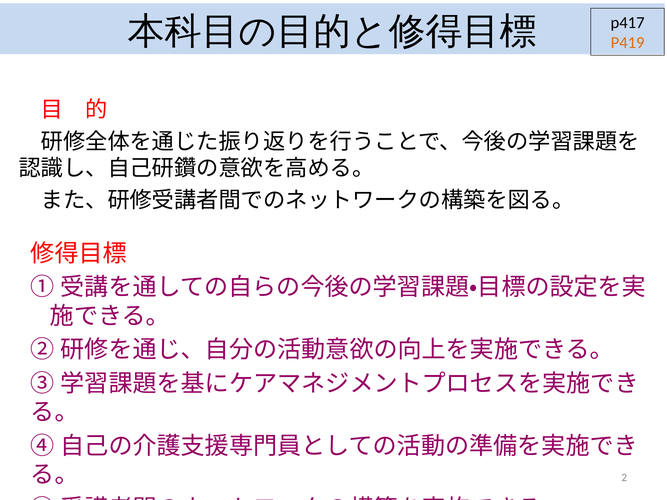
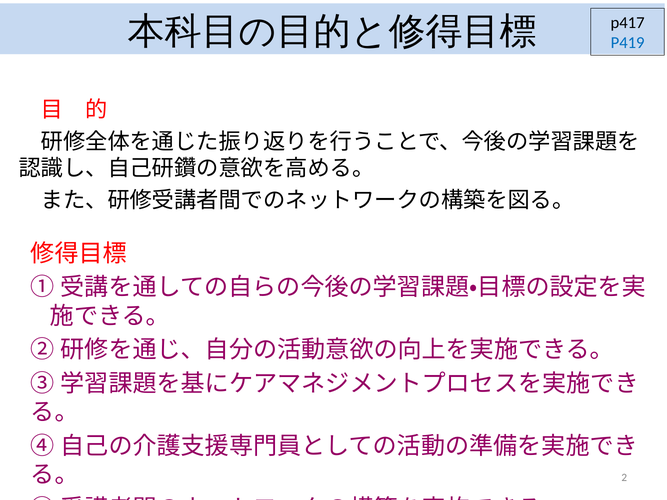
P419 colour: orange -> blue (628, 43)
